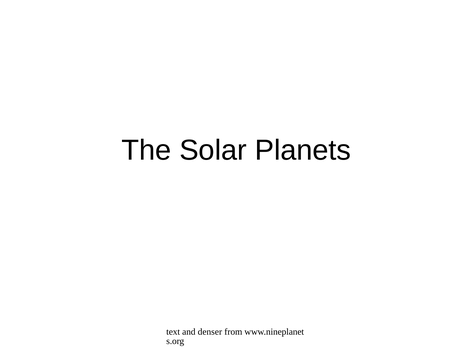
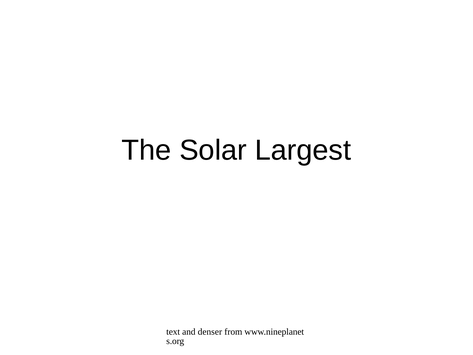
Planets: Planets -> Largest (303, 150)
